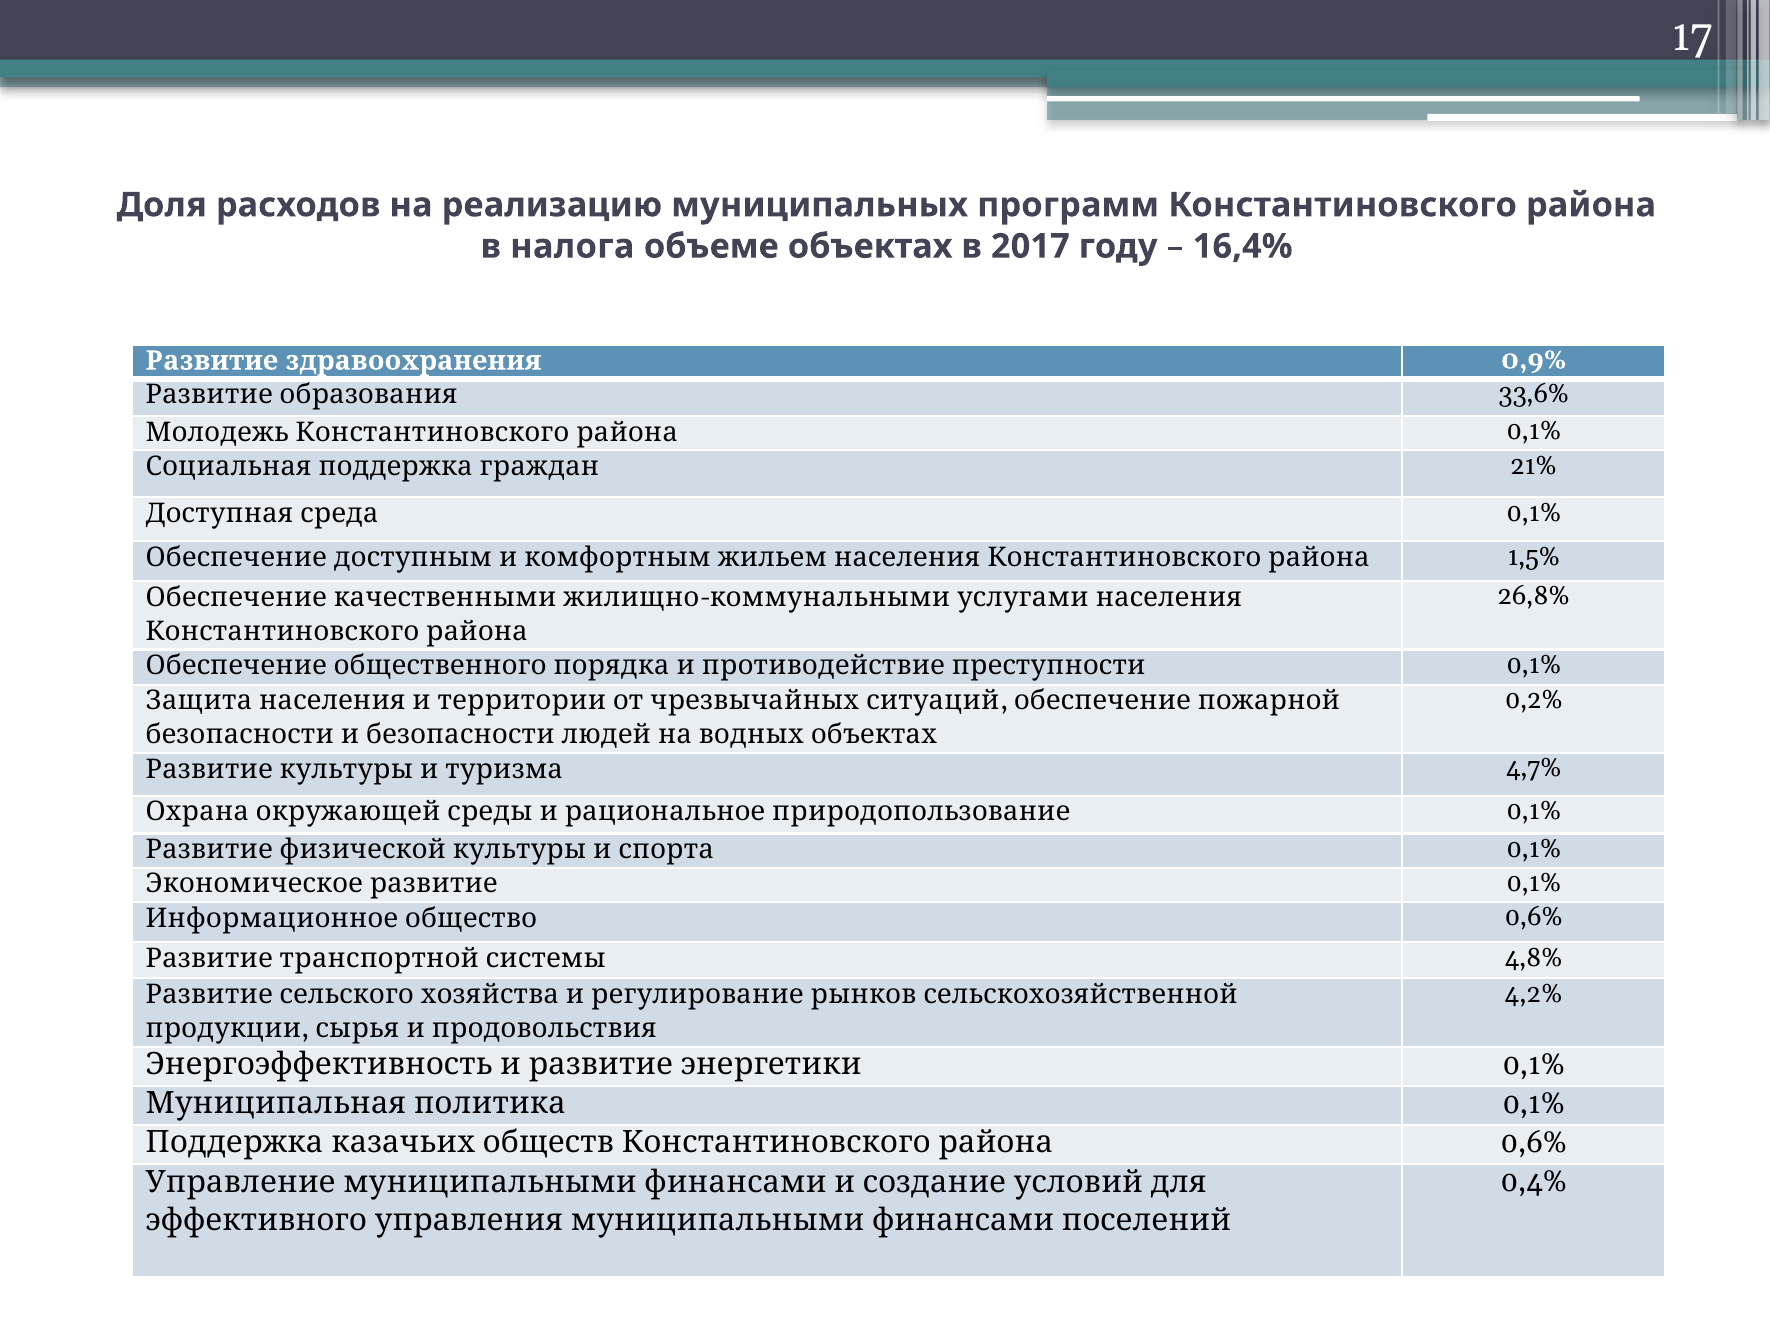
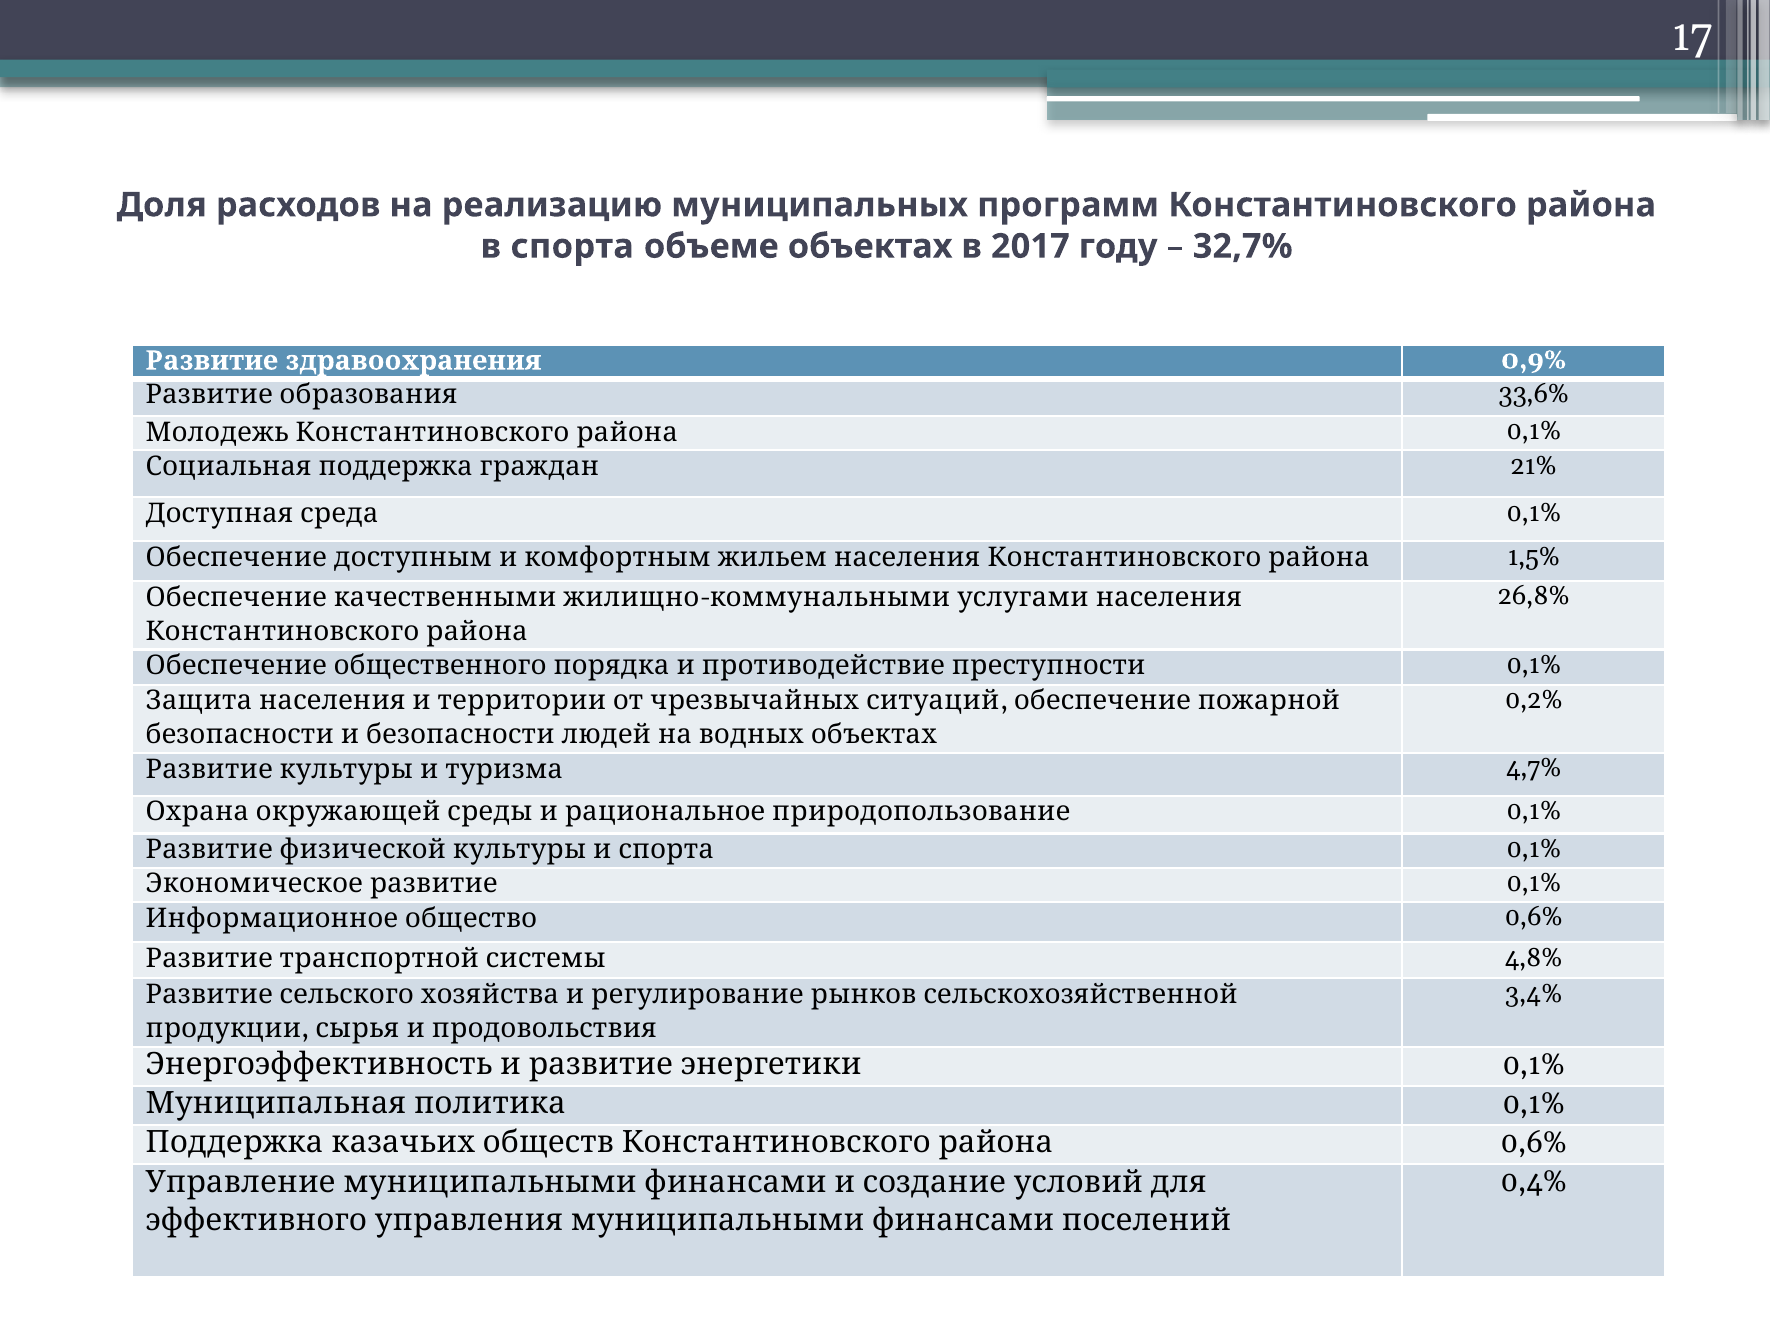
в налога: налога -> спорта (572, 246)
16,4%: 16,4% -> 32,7% (1243, 246)
4,2%: 4,2% -> 3,4% (1534, 994)
